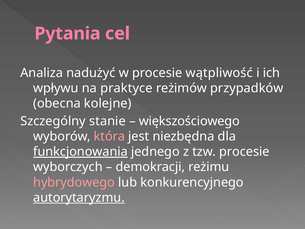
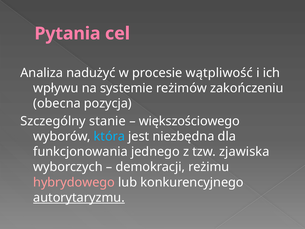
praktyce: praktyce -> systemie (126, 88)
przypadków: przypadków -> zakończeniu (247, 88)
kolejne: kolejne -> pozycja (108, 103)
która colour: pink -> light blue (109, 136)
funkcjonowania underline: present -> none (80, 152)
tzw procesie: procesie -> zjawiska (244, 152)
